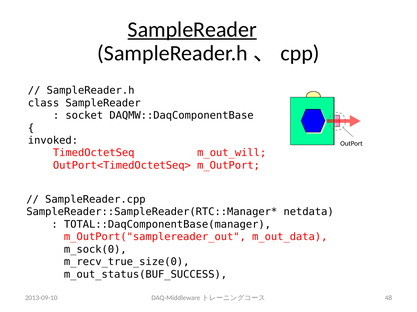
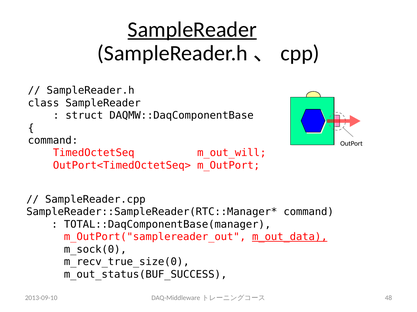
socket: socket -> struct (84, 116)
invoked: invoked -> command (53, 141)
netdata: netdata -> command (309, 212)
m_out_data underline: none -> present (290, 237)
